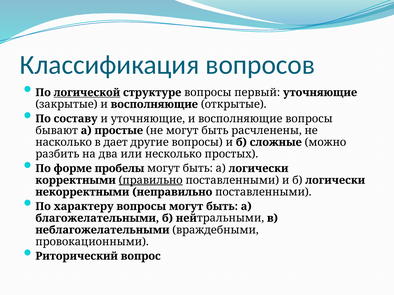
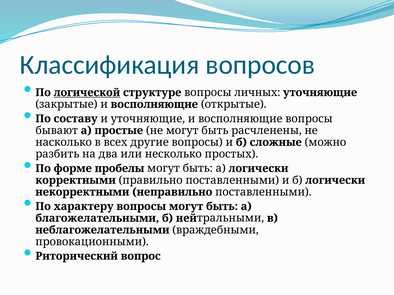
первый: первый -> личных (257, 93)
дает: дает -> всех (115, 142)
правильно underline: present -> none (151, 180)
